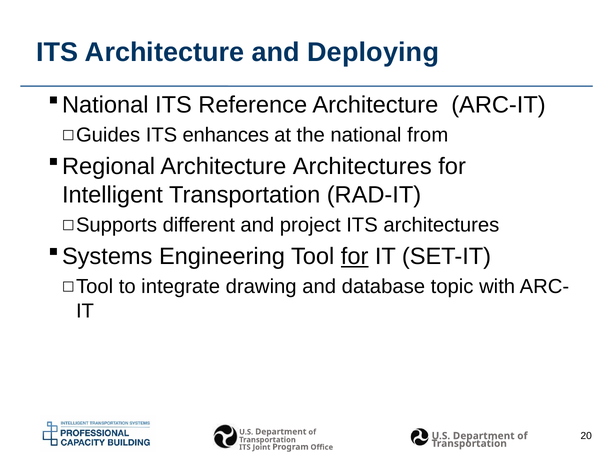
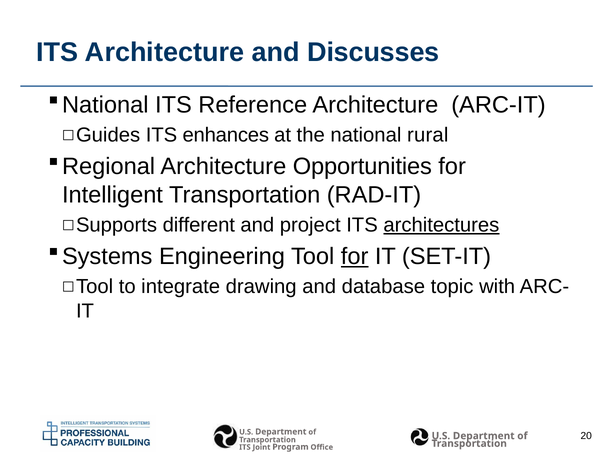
Deploying: Deploying -> Discusses (373, 53)
from: from -> rural (428, 135)
Architecture Architectures: Architectures -> Opportunities (362, 167)
architectures underline: none -> present (441, 225)
